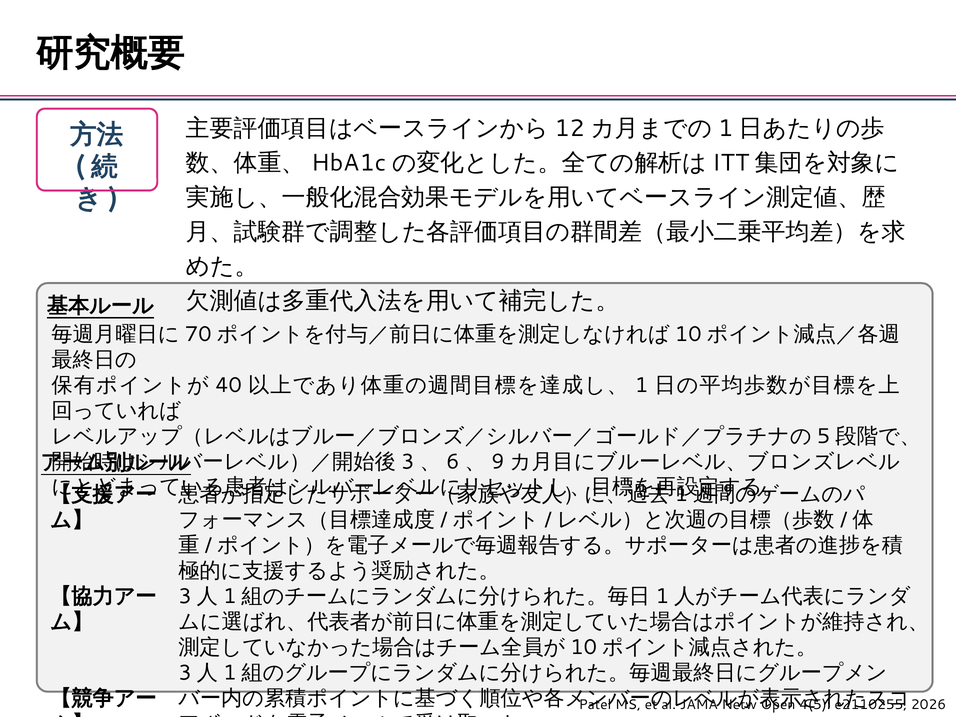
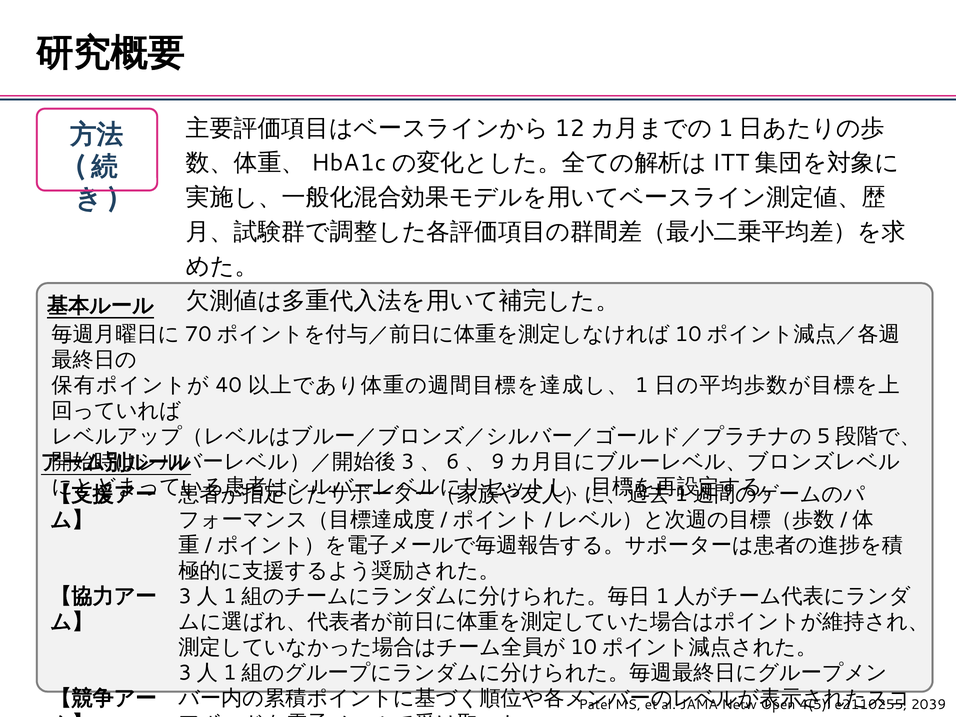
2026: 2026 -> 2039 (929, 704)
